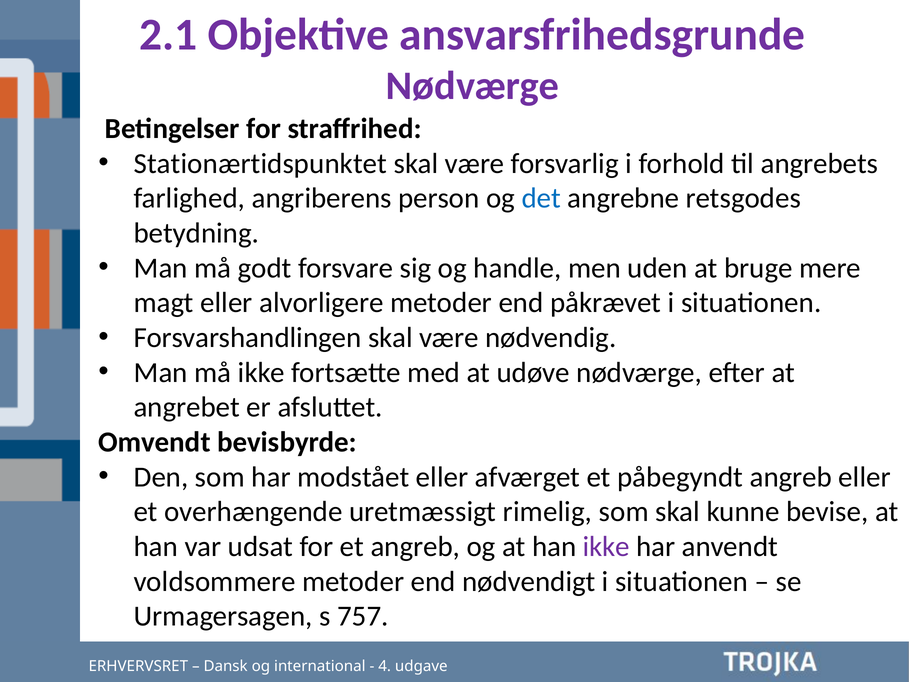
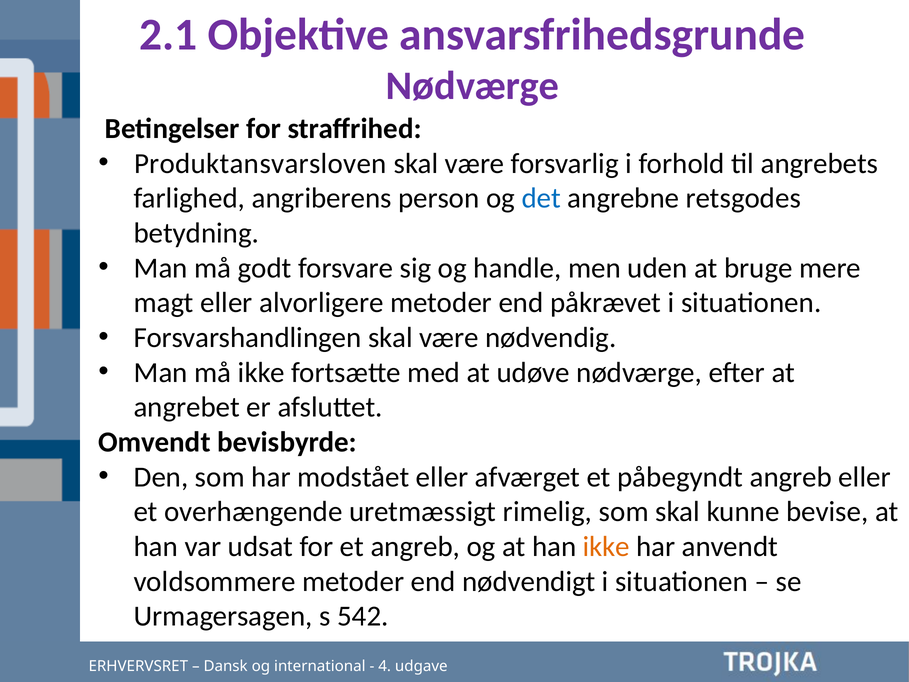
Stationærtidspunktet: Stationærtidspunktet -> Produktansvarsloven (260, 163)
ikke colour: purple -> orange (606, 546)
757: 757 -> 542 (363, 616)
